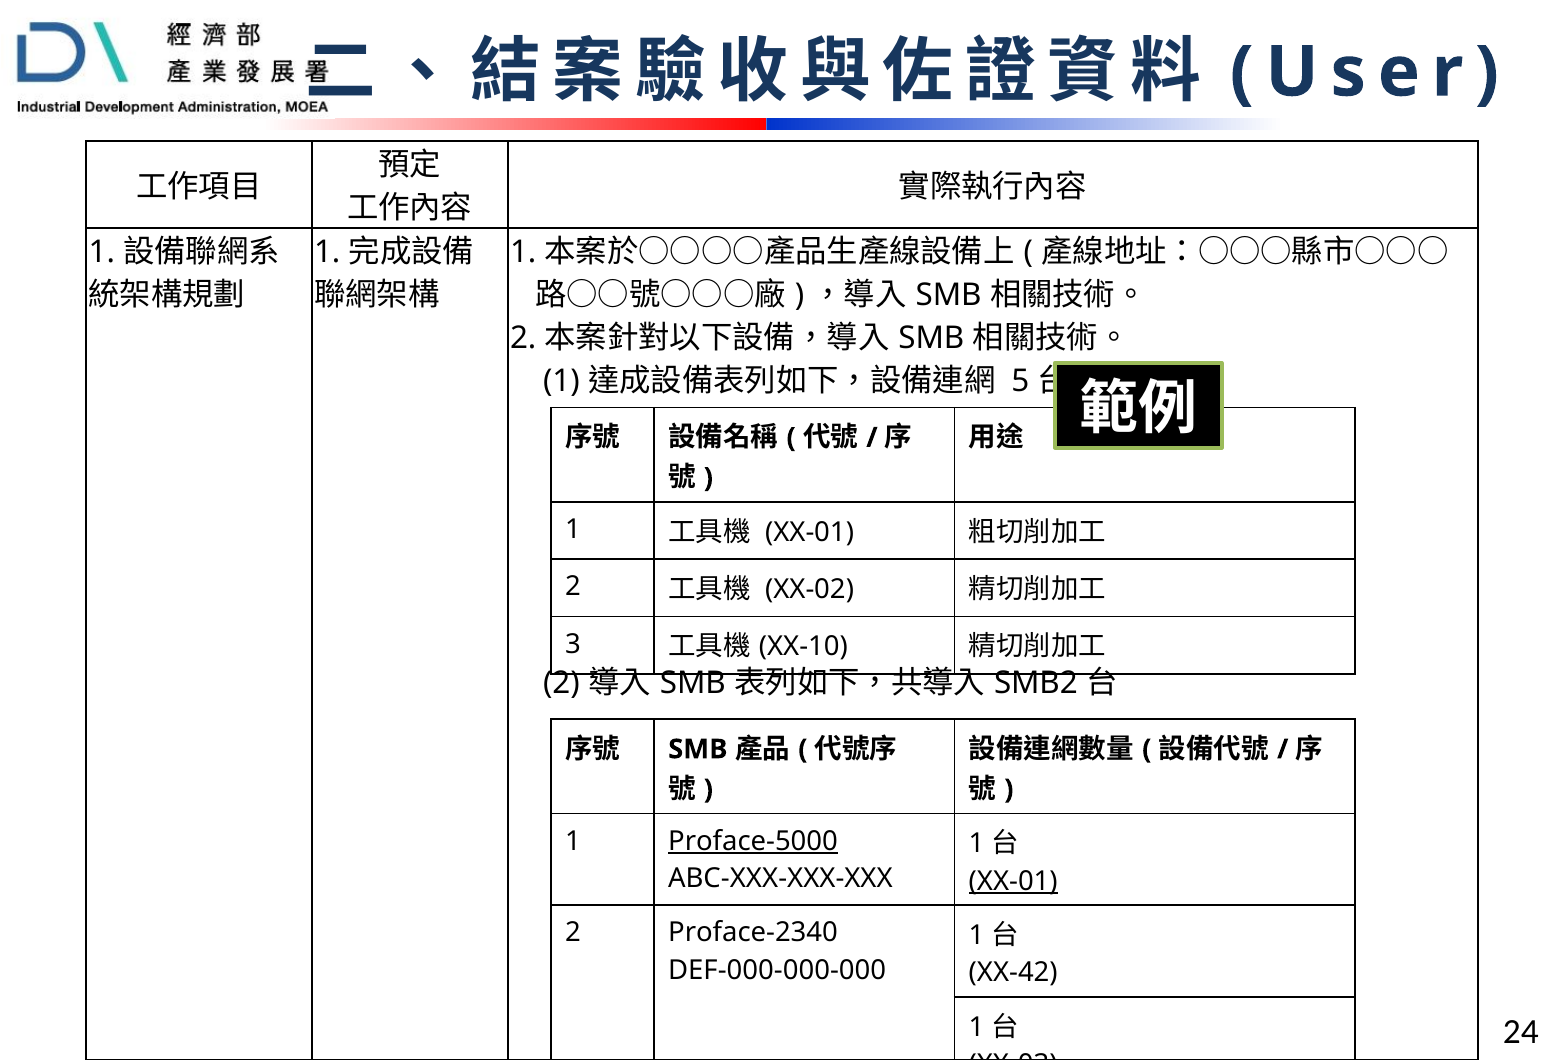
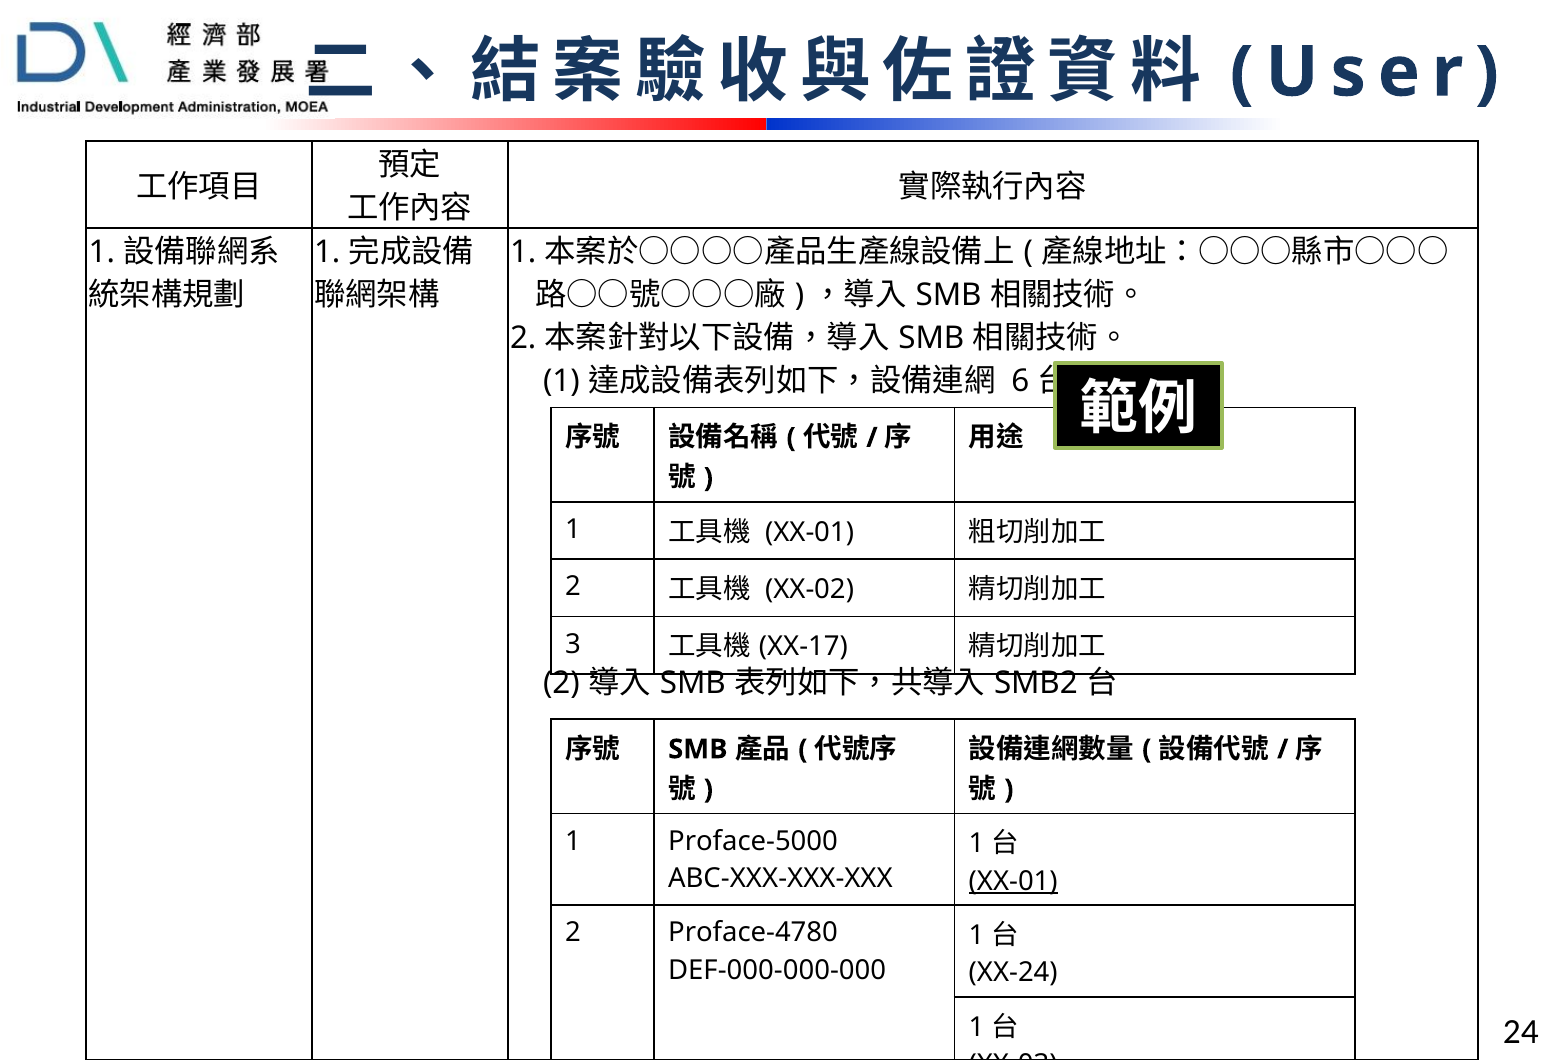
5: 5 -> 6 (1020, 381)
XX-10: XX-10 -> XX-17 (803, 647)
Proface-5000 underline: present -> none (753, 841)
Proface-2340: Proface-2340 -> Proface-4780 (753, 933)
XX-42: XX-42 -> XX-24 (1013, 973)
